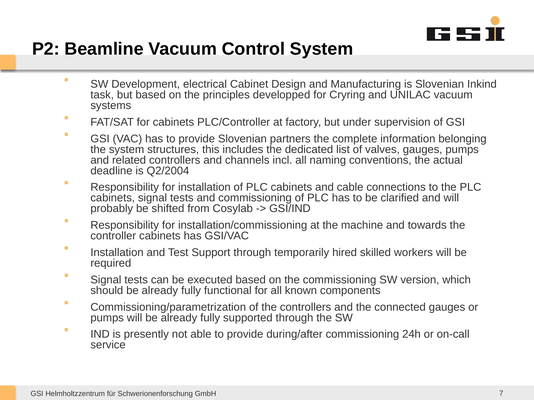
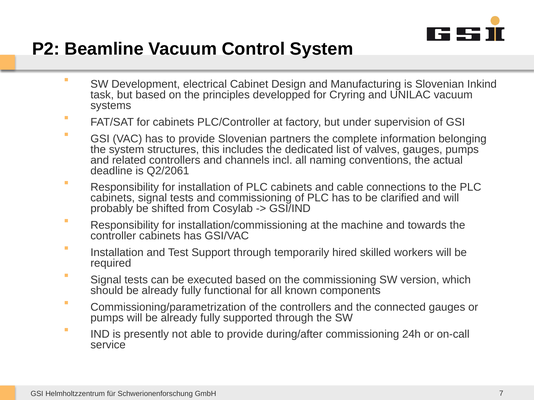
Q2/2004: Q2/2004 -> Q2/2061 (168, 171)
